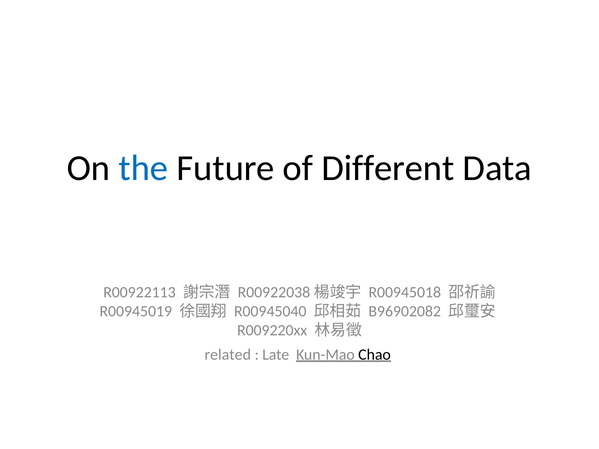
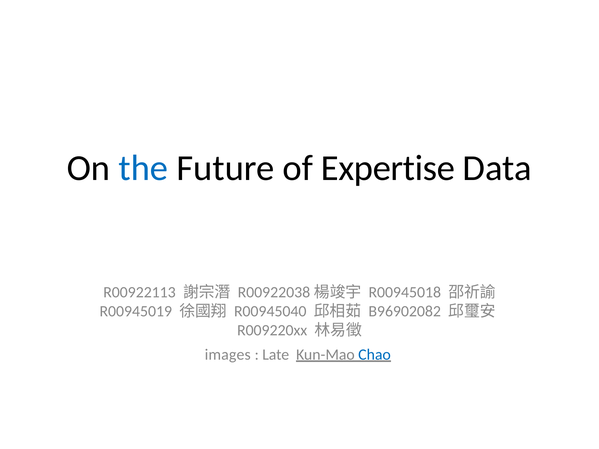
Different: Different -> Expertise (388, 168)
related: related -> images (228, 355)
Chao colour: black -> blue (375, 355)
